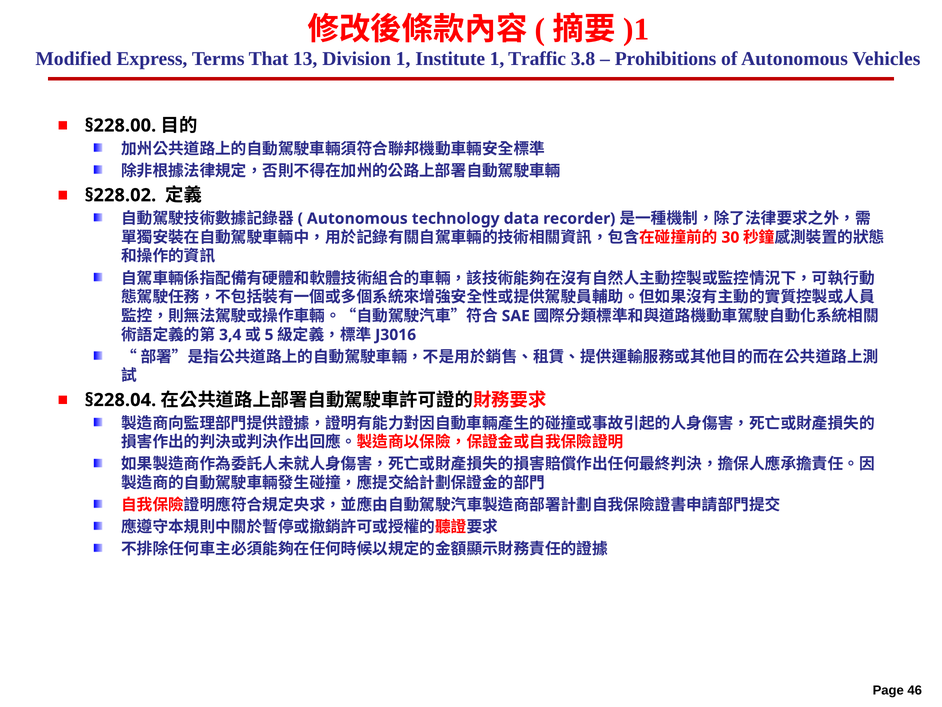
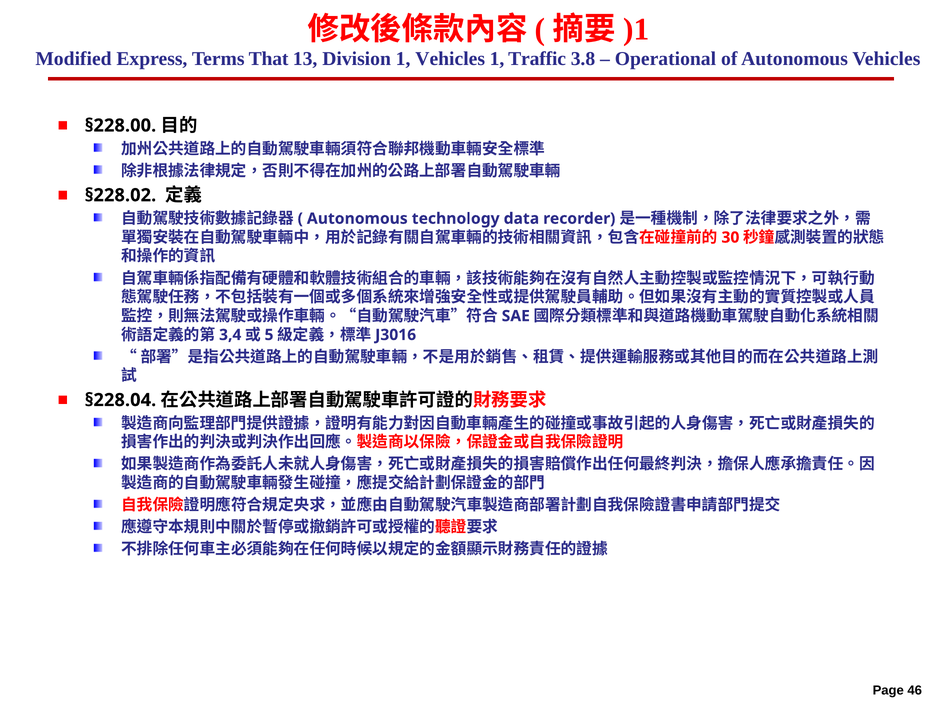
1 Institute: Institute -> Vehicles (450, 59)
Prohibitions: Prohibitions -> Operational (665, 59)
